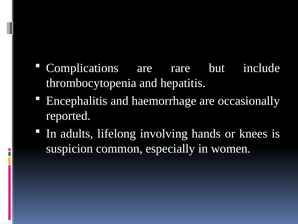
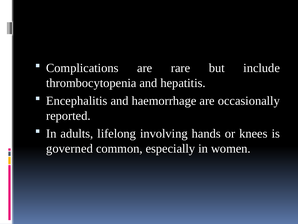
suspicion: suspicion -> governed (69, 148)
